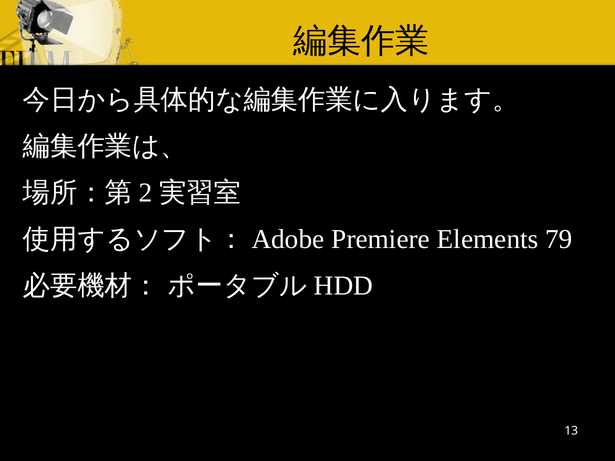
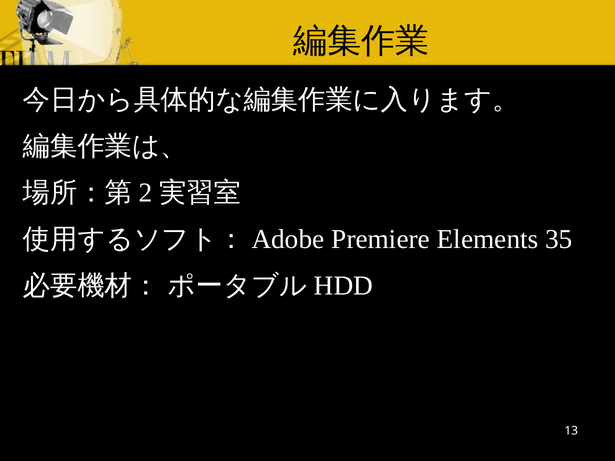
79: 79 -> 35 (559, 239)
